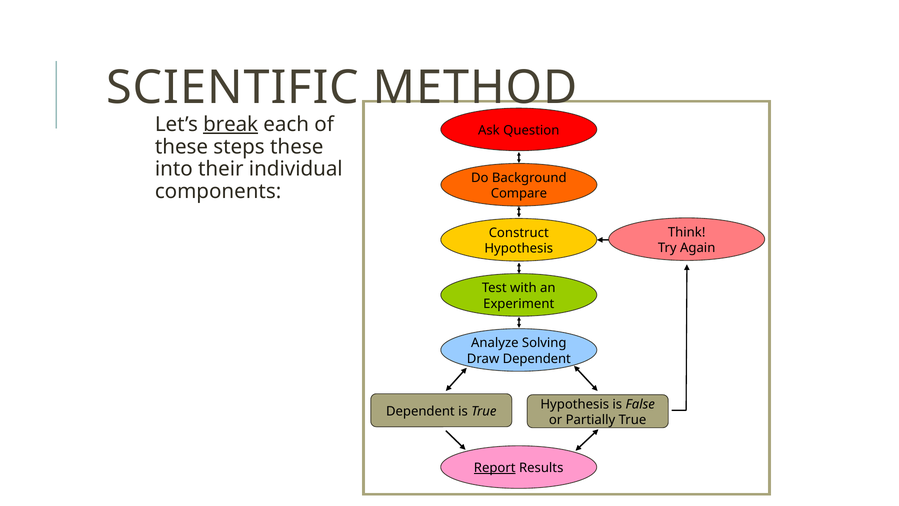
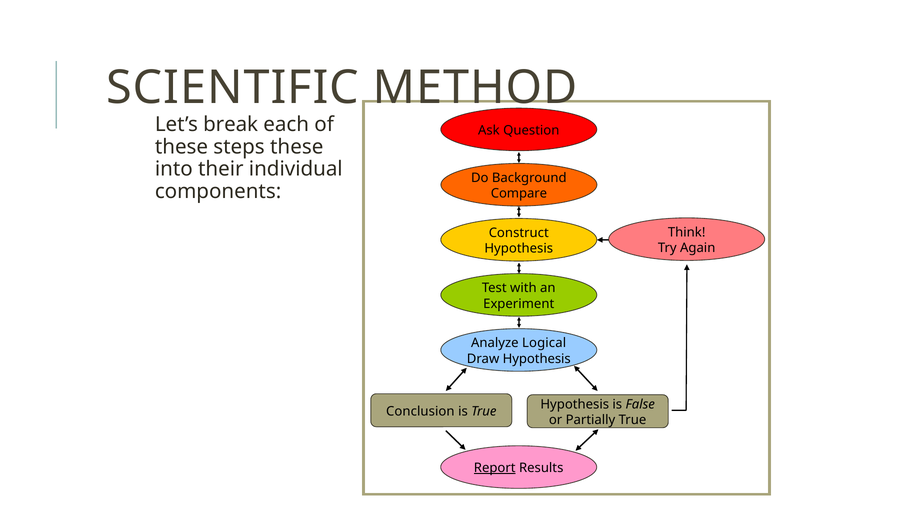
break underline: present -> none (231, 124)
Solving: Solving -> Logical (544, 343)
Draw Dependent: Dependent -> Hypothesis (537, 359)
Dependent: Dependent -> Conclusion (420, 411)
